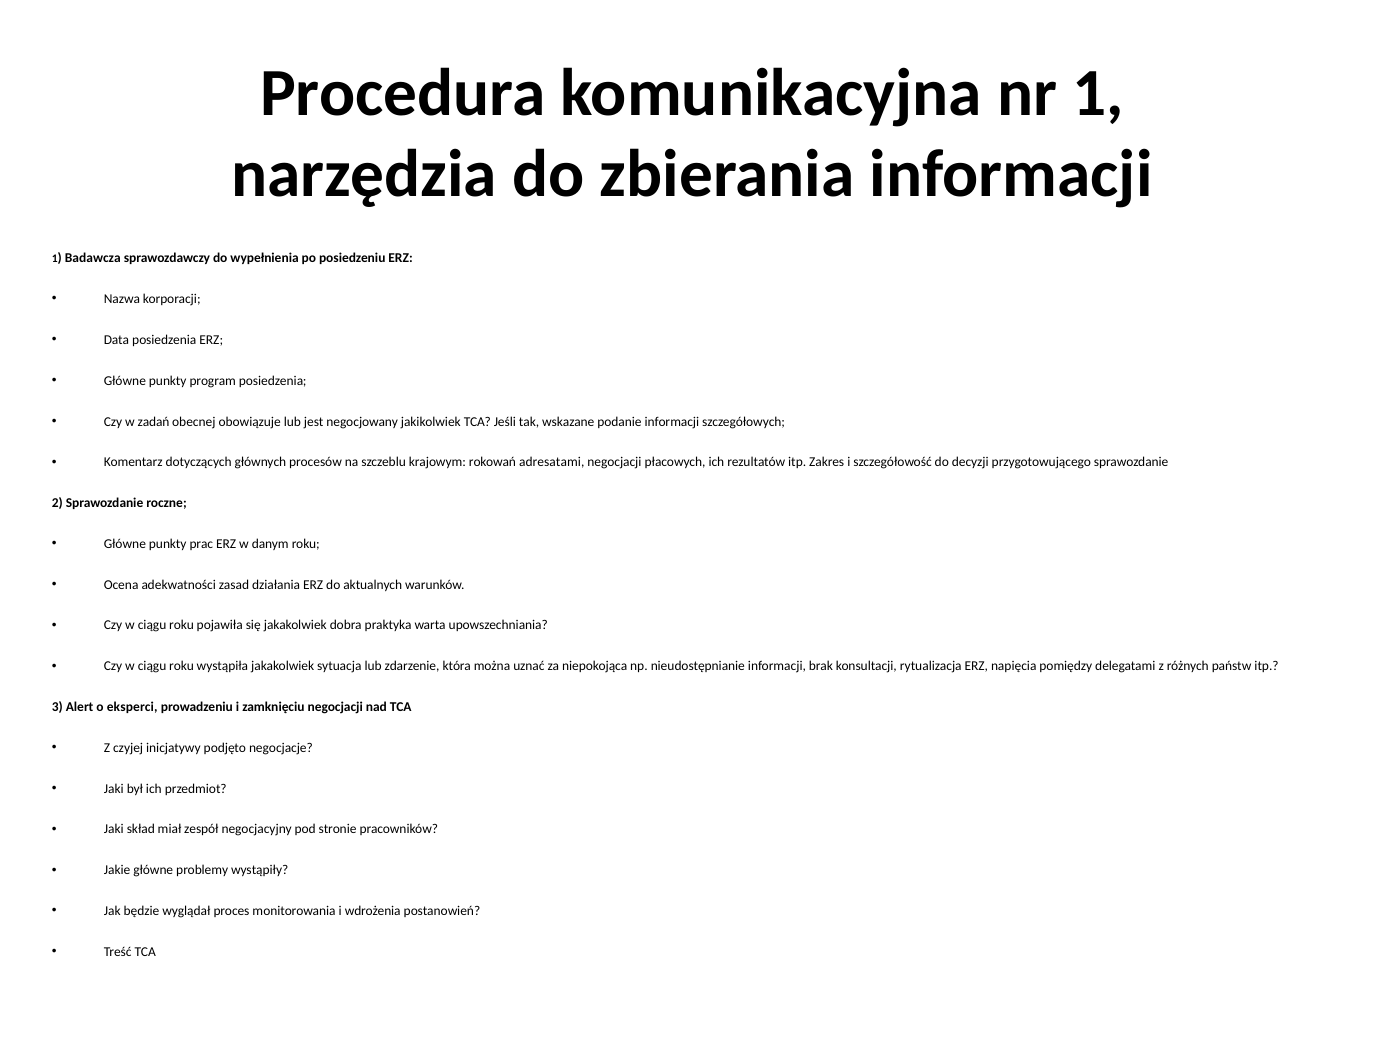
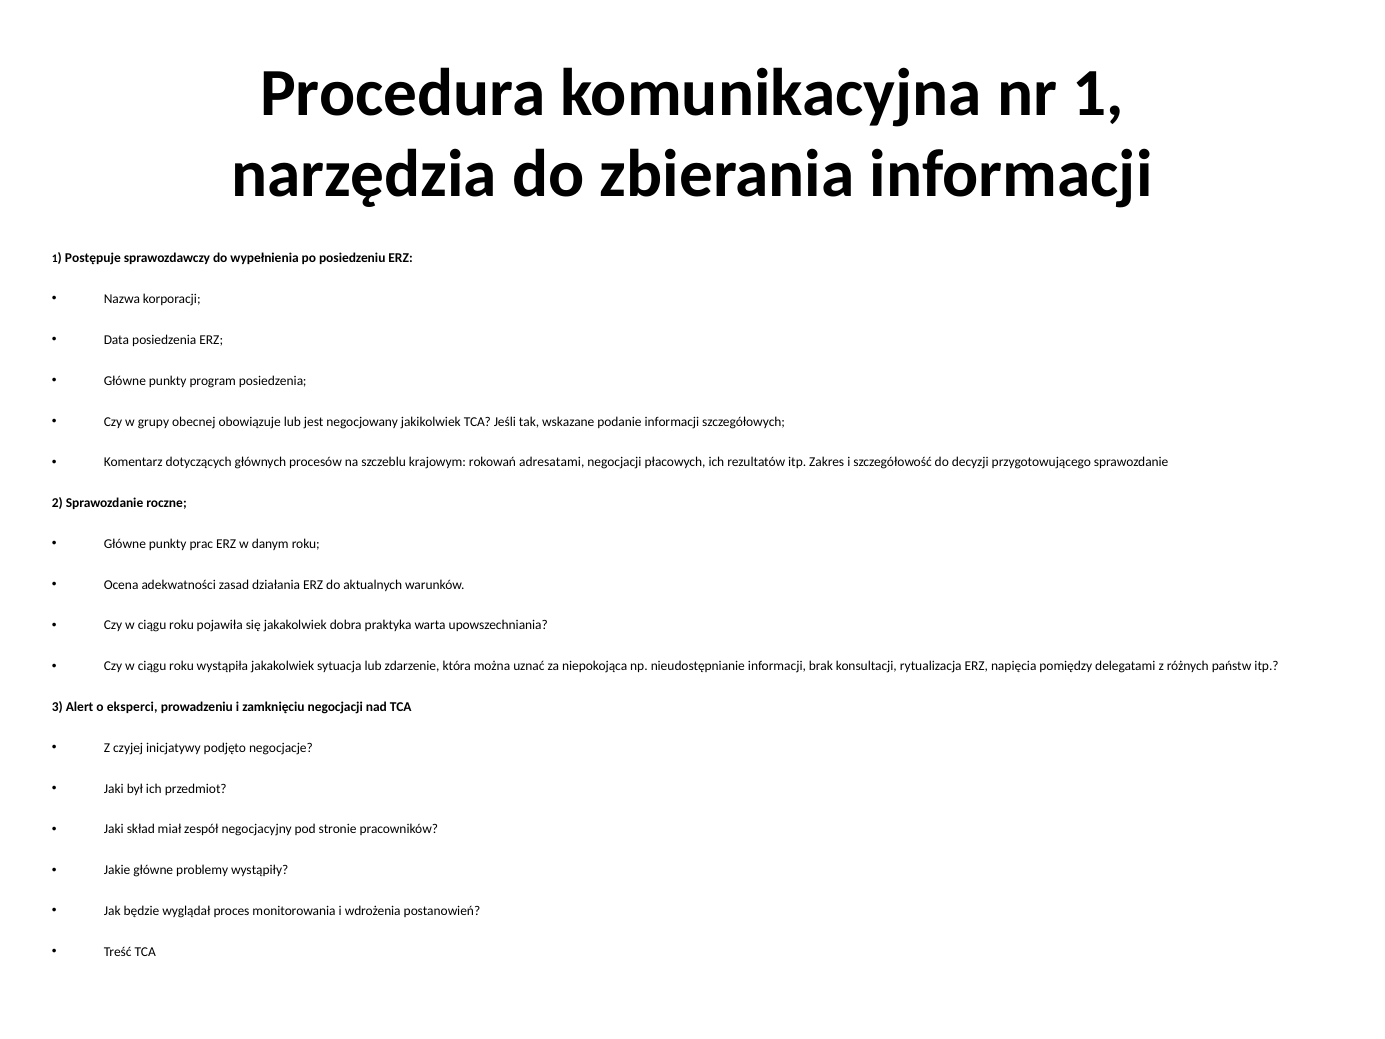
Badawcza: Badawcza -> Postępuje (93, 258)
zadań: zadań -> grupy (153, 421)
